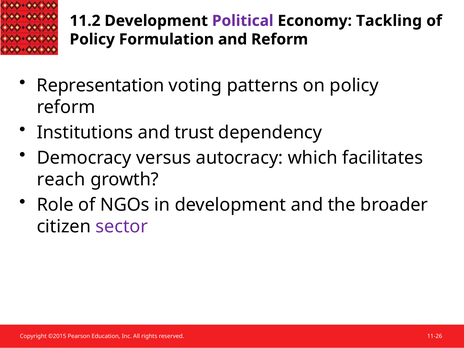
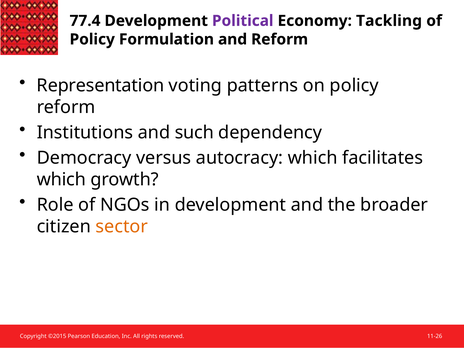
11.2: 11.2 -> 77.4 (85, 21)
trust: trust -> such (194, 133)
reach: reach -> which (61, 179)
sector colour: purple -> orange (122, 226)
